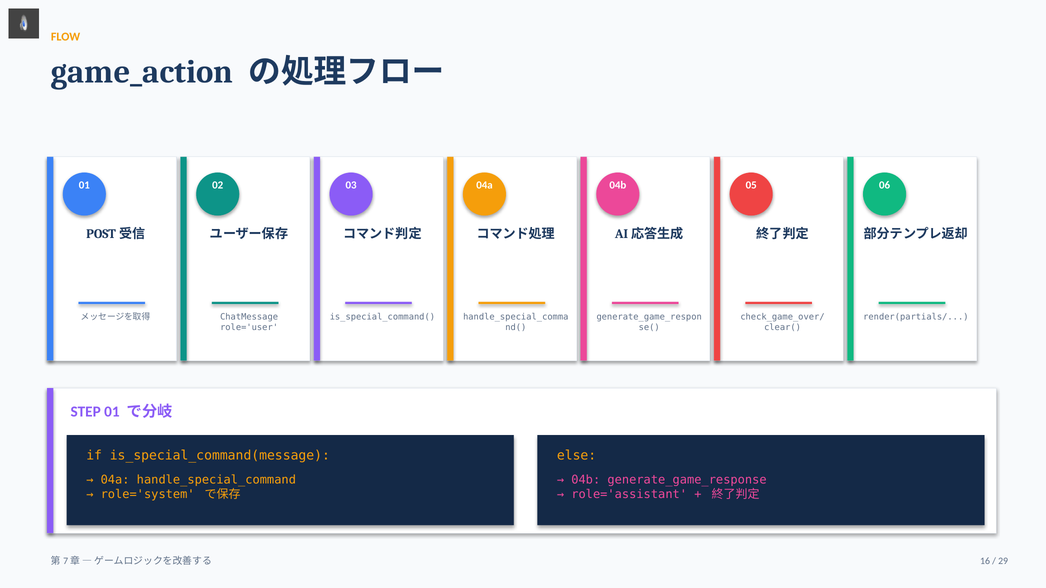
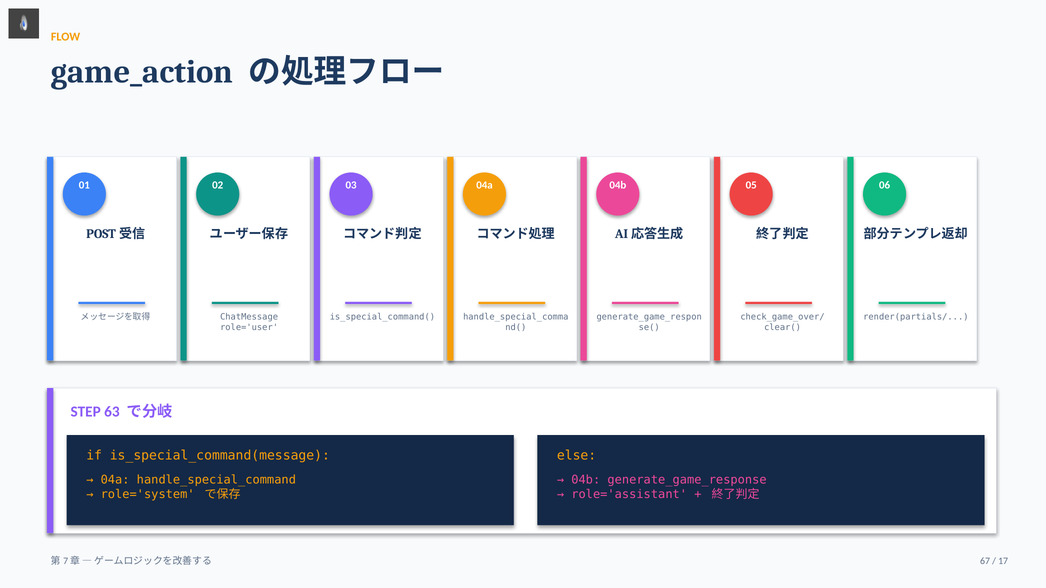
STEP 01: 01 -> 63 (112, 412)
16: 16 -> 67 (985, 561)
29: 29 -> 17 (1003, 561)
